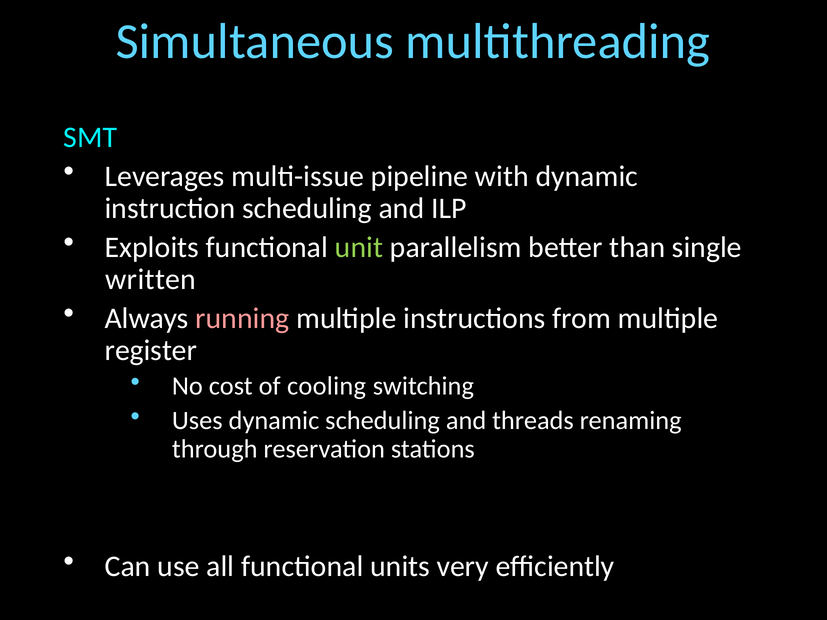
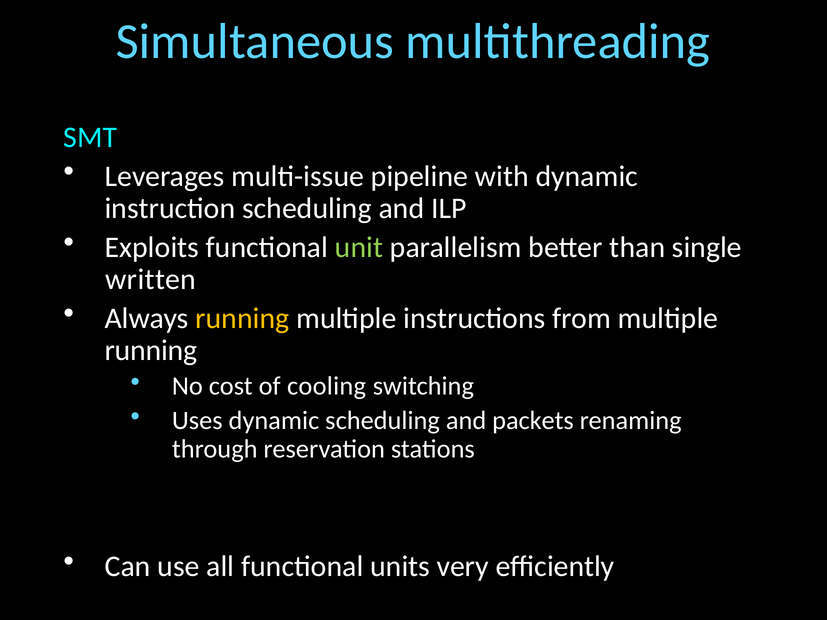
running colour: pink -> yellow (242, 318)
register: register -> running (151, 351)
threads: threads -> packets (533, 421)
